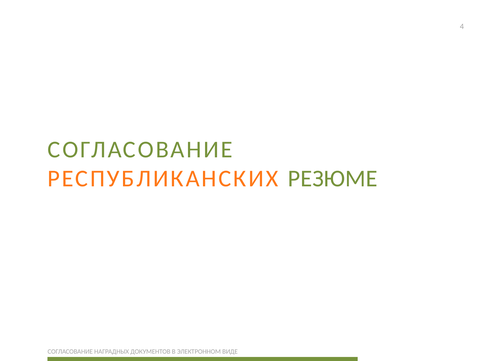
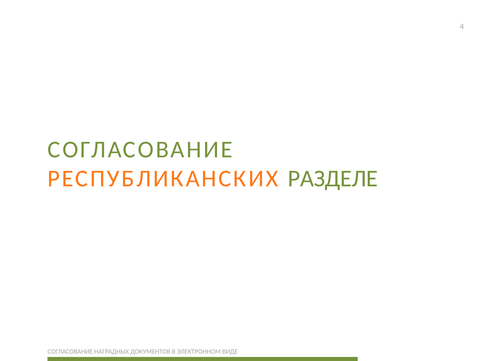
РЕЗЮМЕ: РЕЗЮМЕ -> РАЗДЕЛЕ (333, 178)
